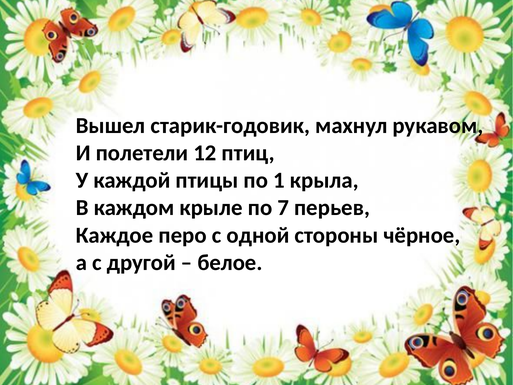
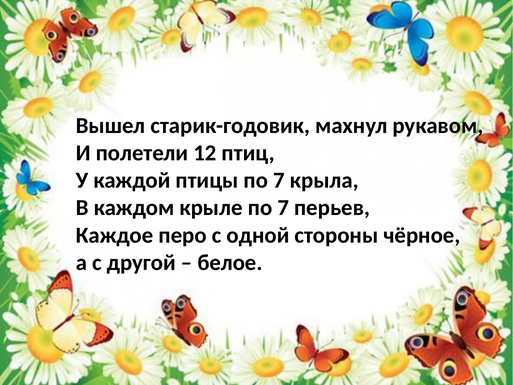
птицы по 1: 1 -> 7 (279, 180)
